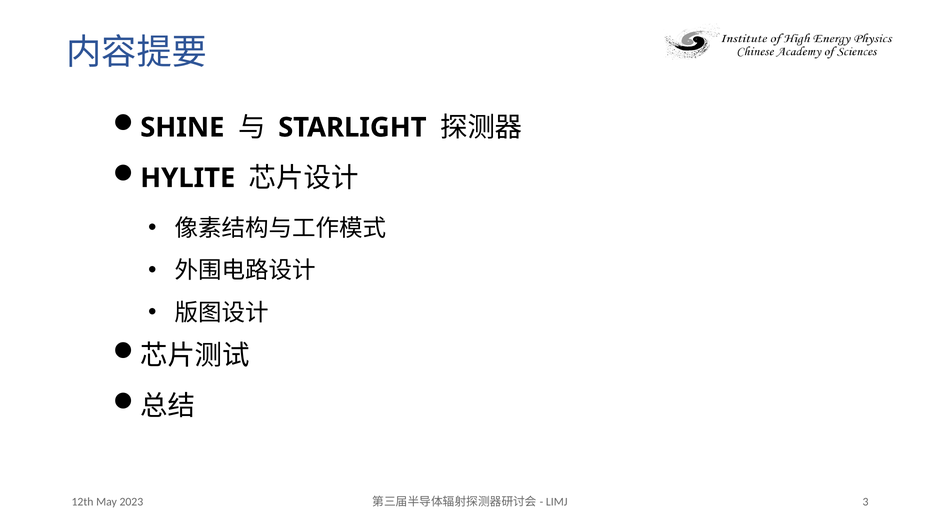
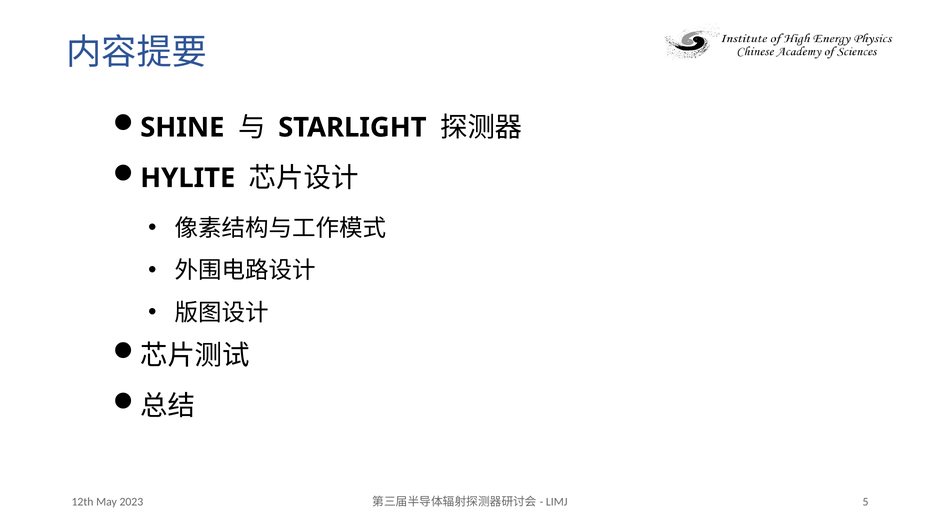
3: 3 -> 5 (866, 501)
